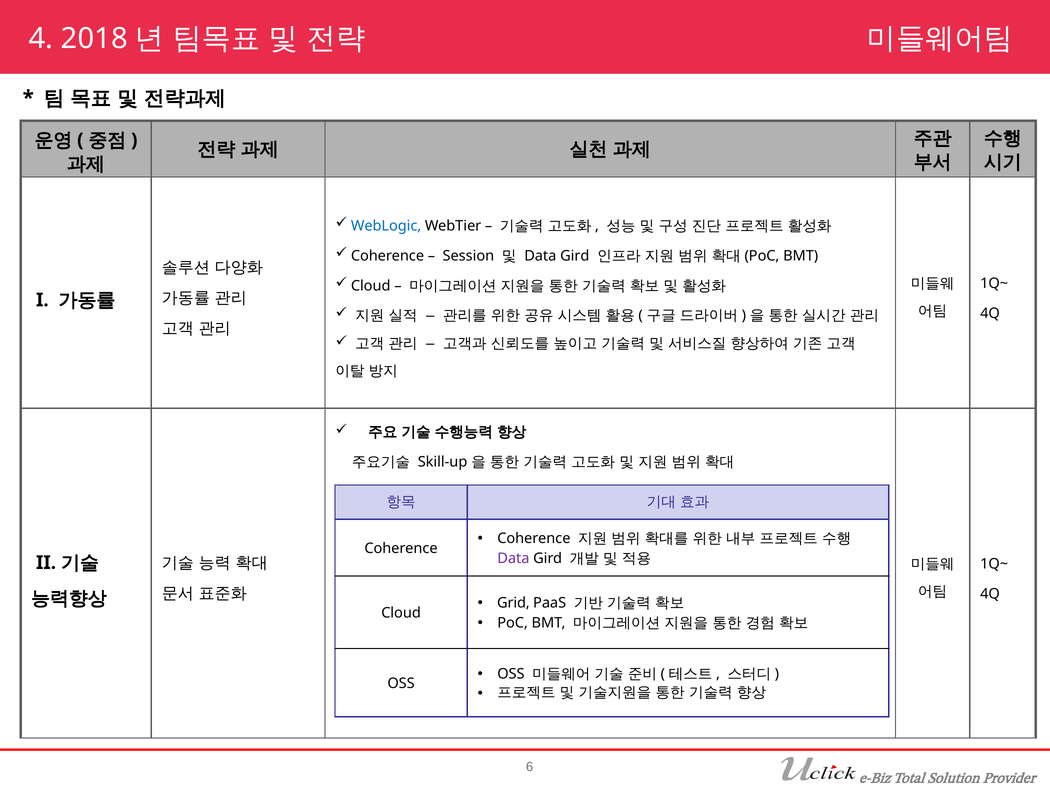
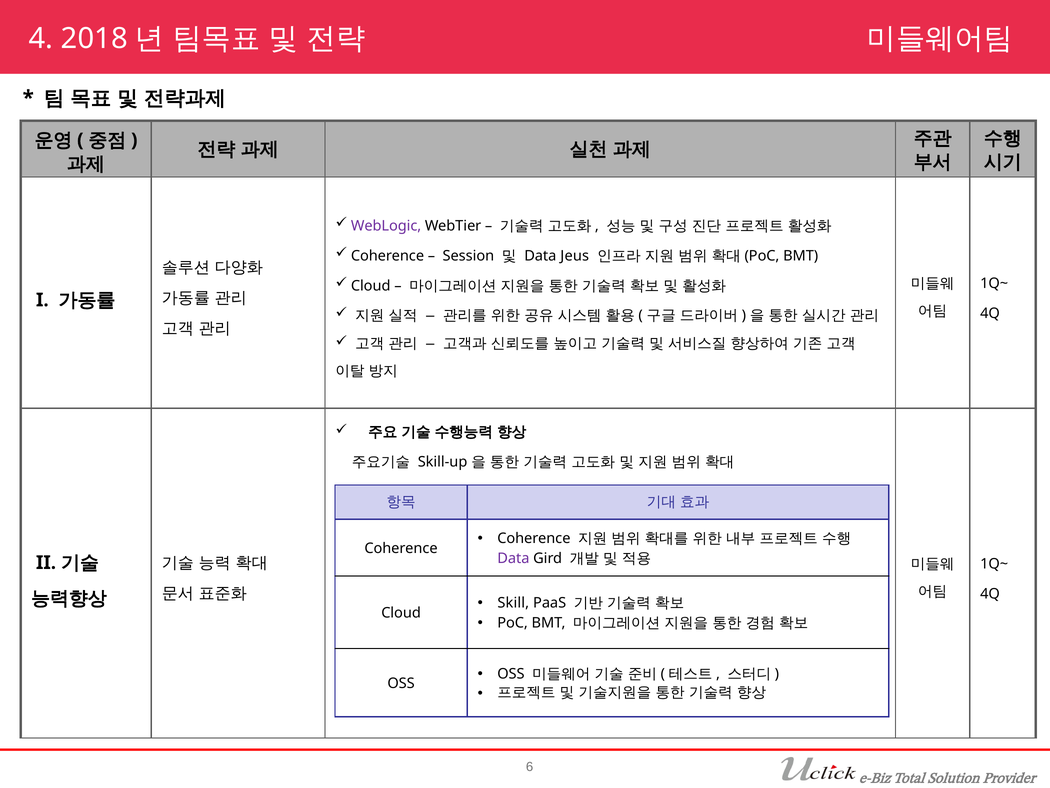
WebLogic colour: blue -> purple (386, 226)
Gird: Gird -> Jeus (575, 256)
Grid: Grid -> Skill (513, 603)
